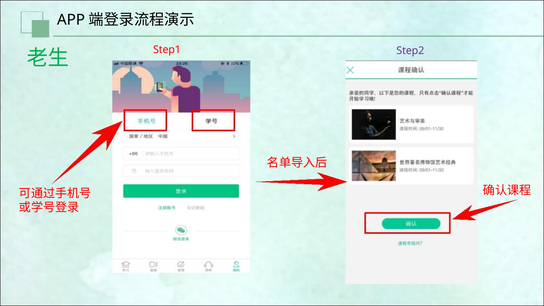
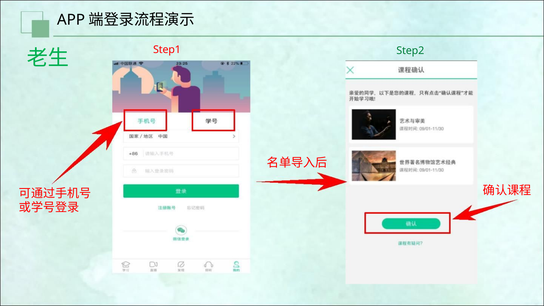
Step2 colour: purple -> green (410, 51)
